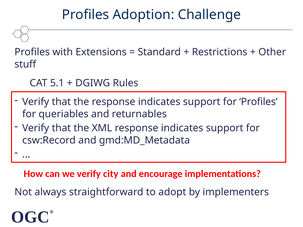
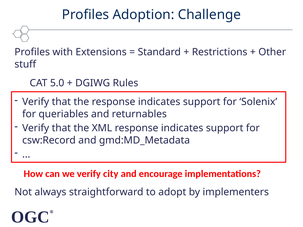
5.1: 5.1 -> 5.0 (57, 83)
for Profiles: Profiles -> Solenix (258, 102)
